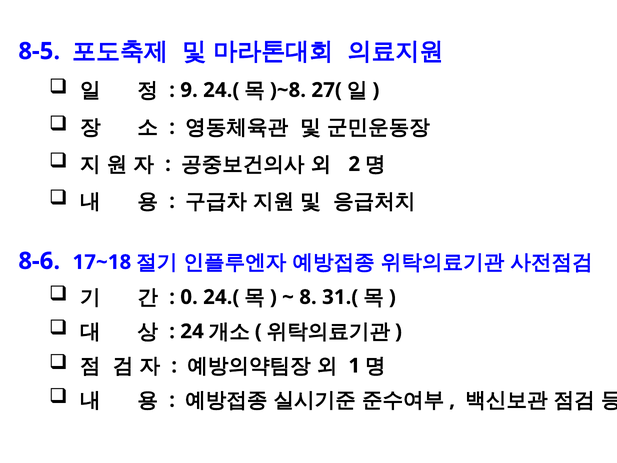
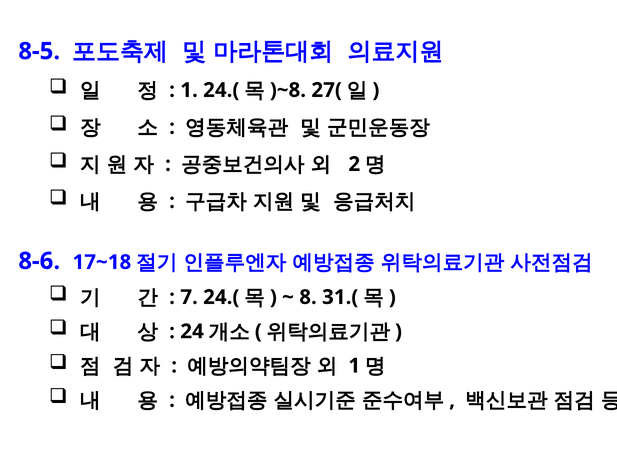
9: 9 -> 1 (189, 90)
0: 0 -> 7 (189, 297)
